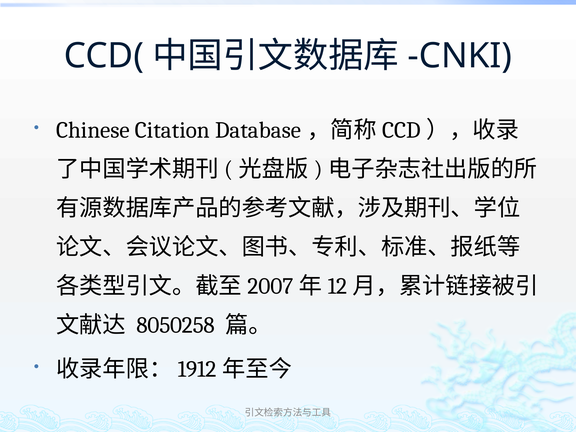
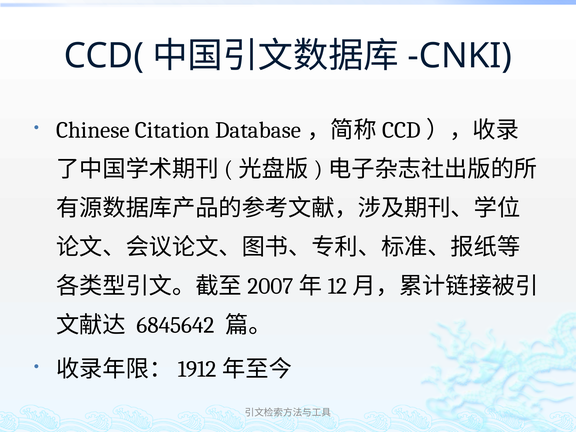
8050258: 8050258 -> 6845642 (176, 325)
